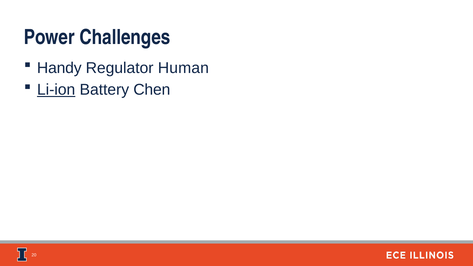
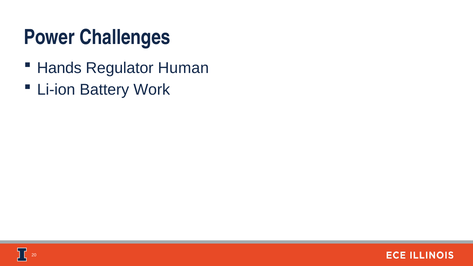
Handy: Handy -> Hands (59, 68)
Li-ion underline: present -> none (56, 90)
Chen: Chen -> Work (152, 90)
